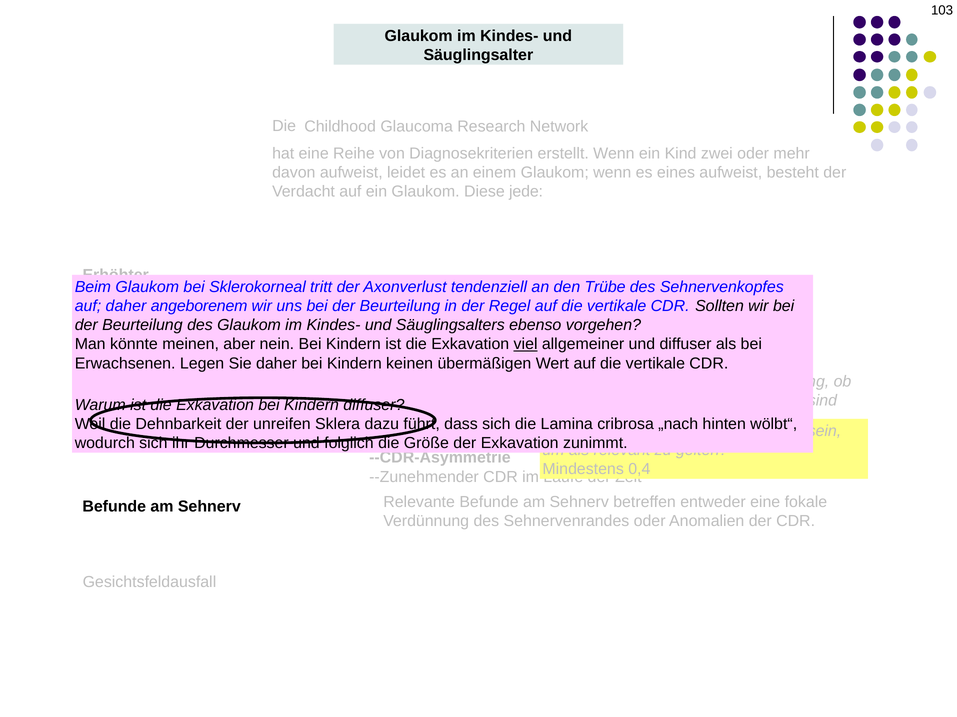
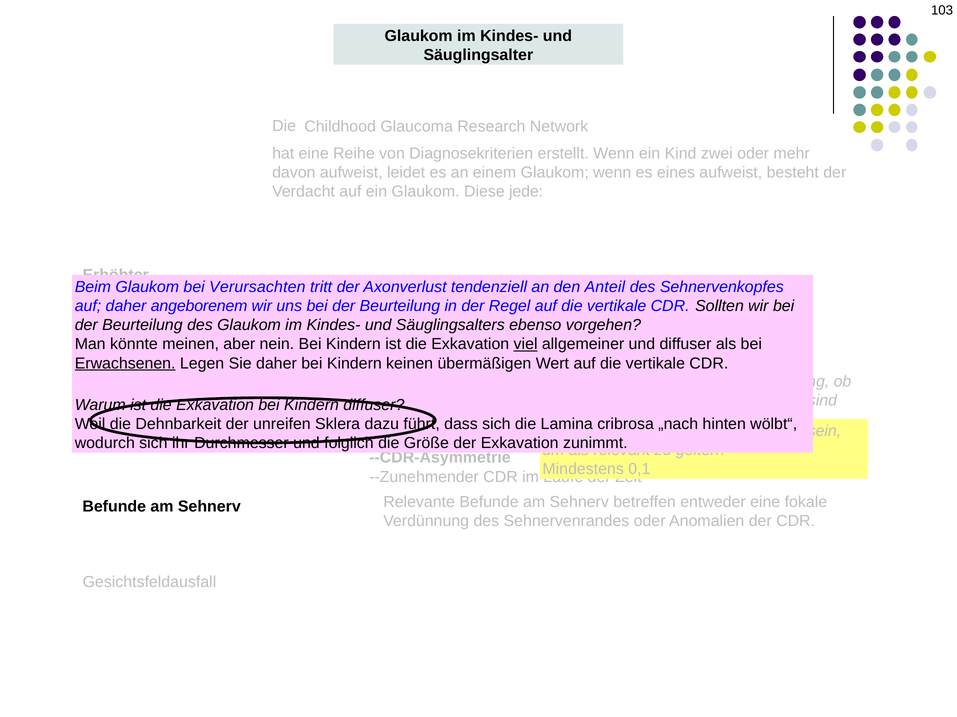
Sklerokorneal: Sklerokorneal -> Verursachten (257, 287)
Trübe: Trübe -> Anteil (605, 287)
Erwachsenen underline: none -> present (125, 364)
0,4: 0,4 -> 0,1 (639, 470)
